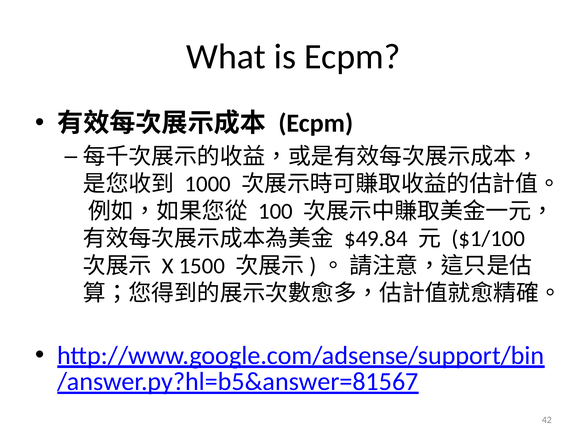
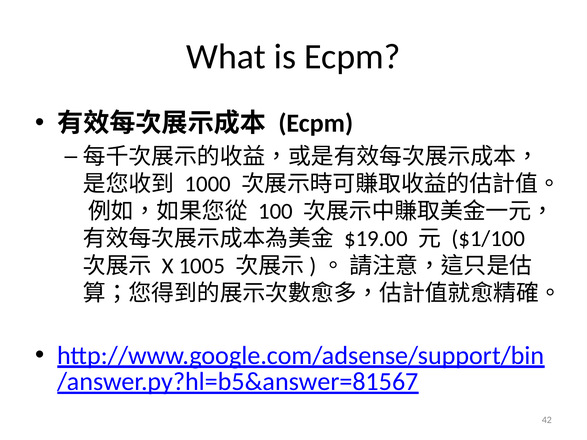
$49.84: $49.84 -> $19.00 (376, 239)
1500: 1500 -> 1005 (202, 266)
